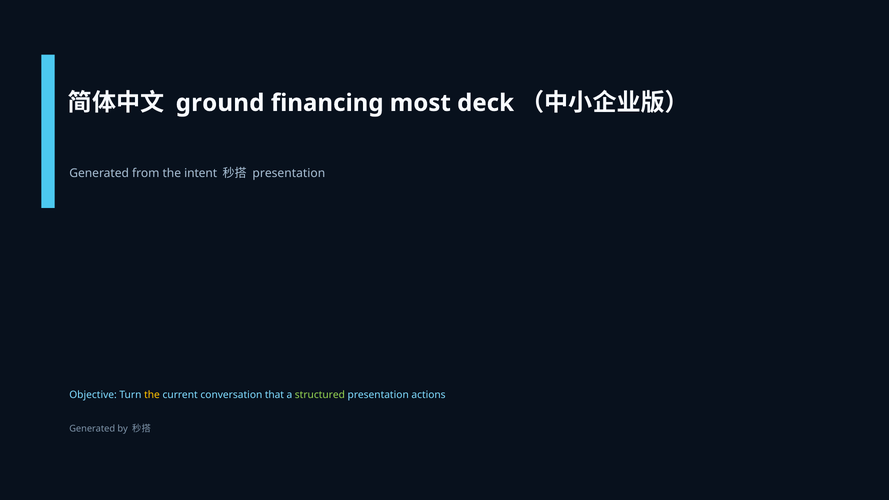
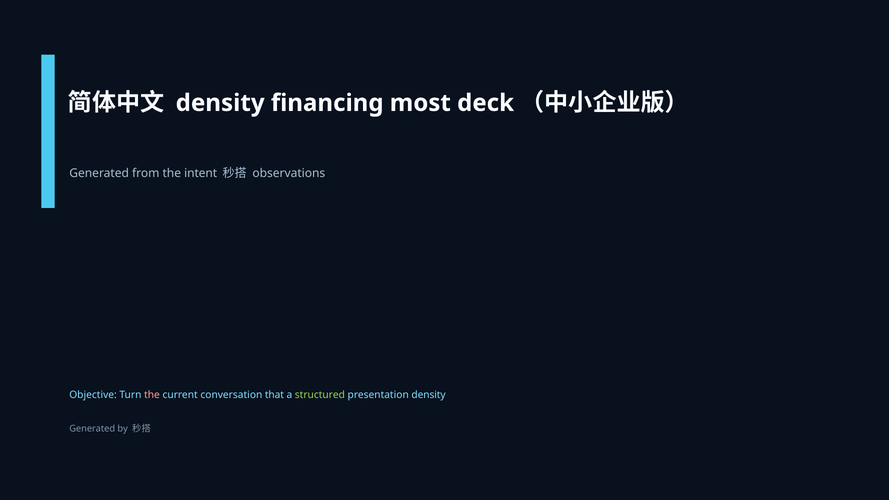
ground: ground -> density (220, 103)
presentation: presentation -> observations (289, 174)
the colour: yellow -> pink (152, 395)
presentation actions: actions -> density (429, 395)
